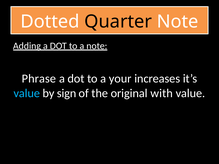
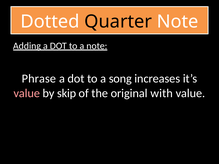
your: your -> song (120, 79)
value colour: light blue -> pink (27, 93)
sign: sign -> skip (67, 93)
